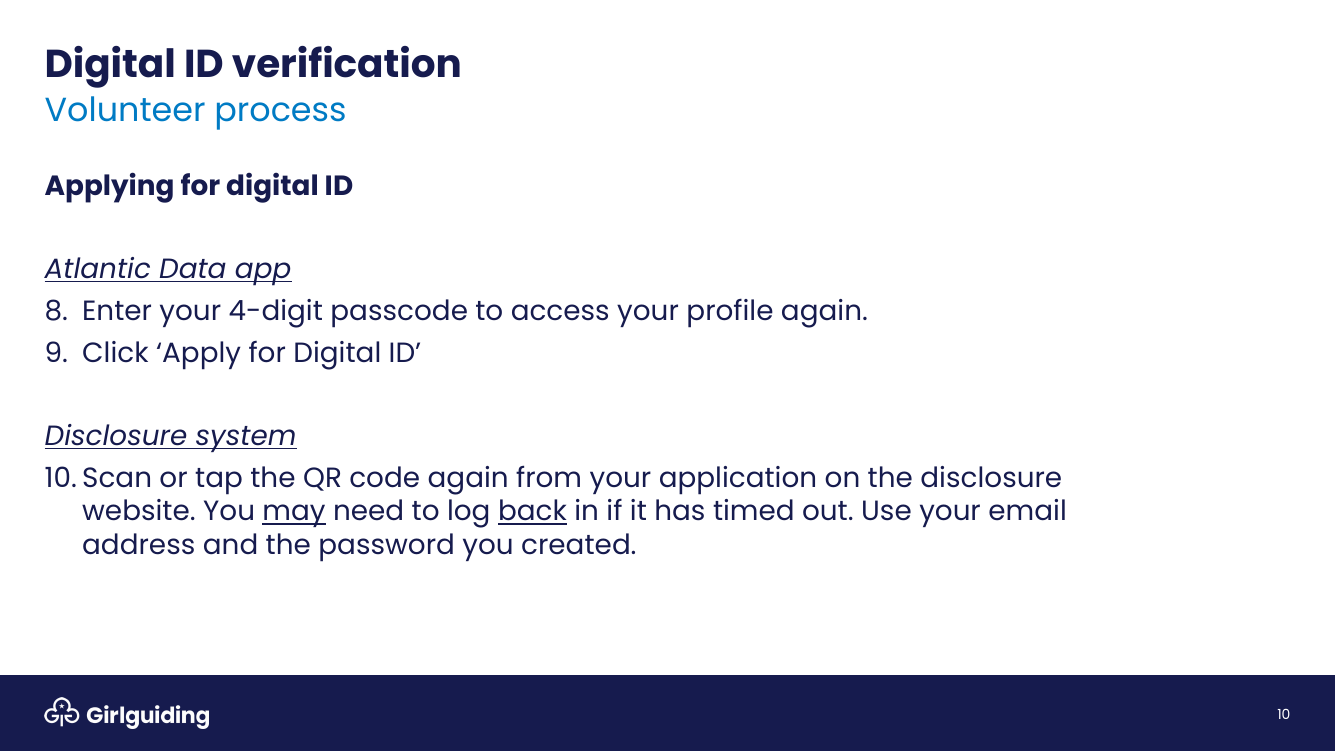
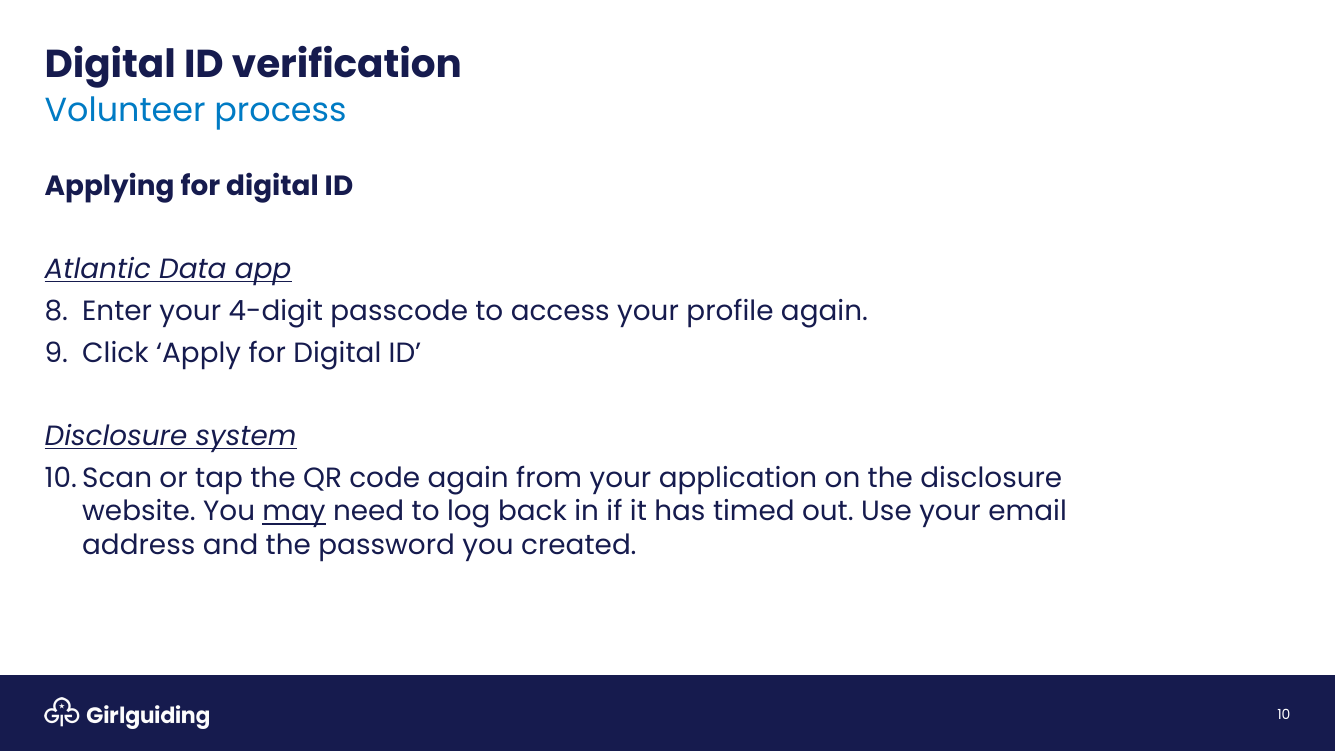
back underline: present -> none (532, 512)
